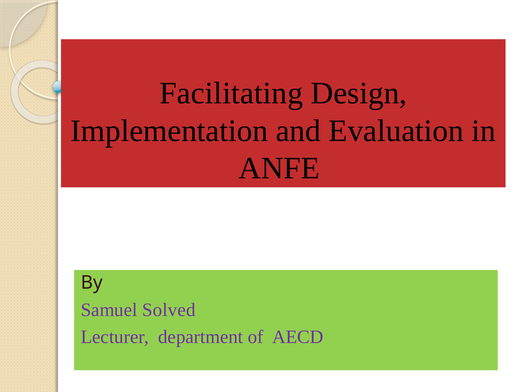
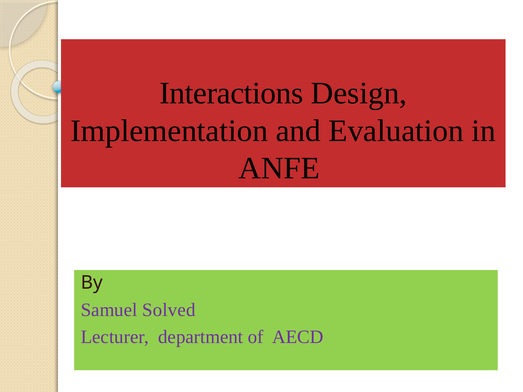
Facilitating: Facilitating -> Interactions (231, 93)
